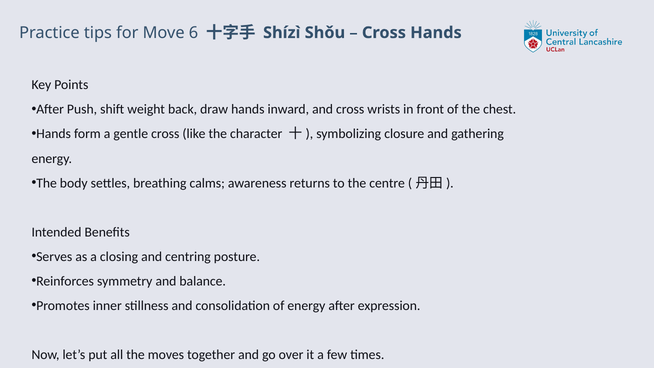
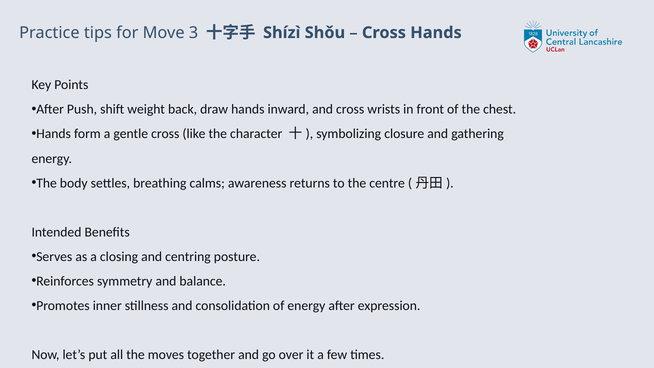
6: 6 -> 3 (194, 33)
